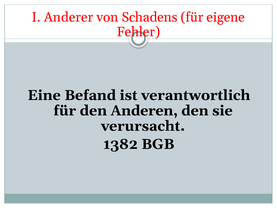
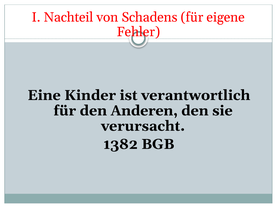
Anderer: Anderer -> Nachteil (69, 17)
Befand: Befand -> Kinder (90, 95)
